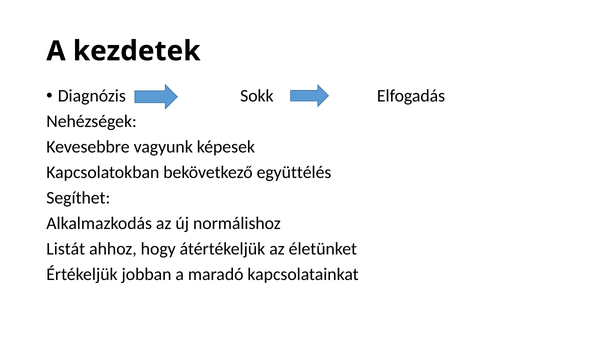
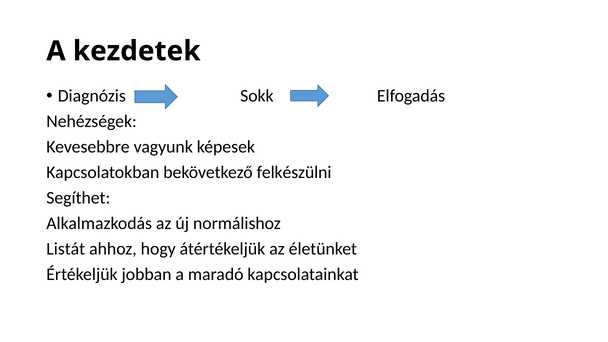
együttélés: együttélés -> felkészülni (294, 173)
